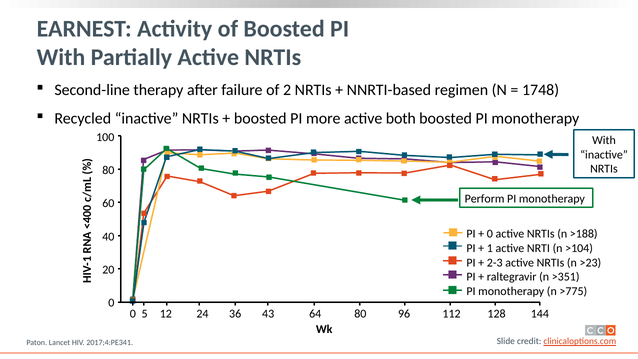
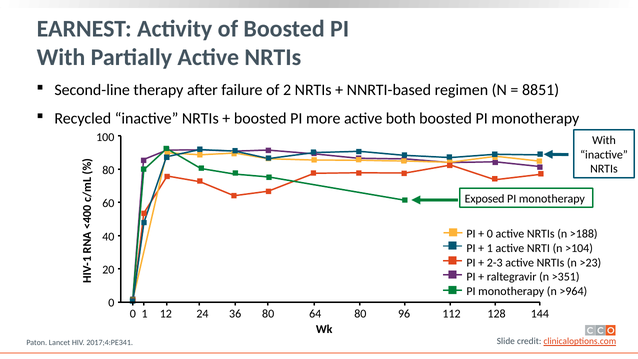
1748: 1748 -> 8851 (541, 90)
Perform: Perform -> Exposed (485, 199)
>775: >775 -> >964 (573, 291)
0 5: 5 -> 1 (145, 313)
36 43: 43 -> 80 (268, 313)
